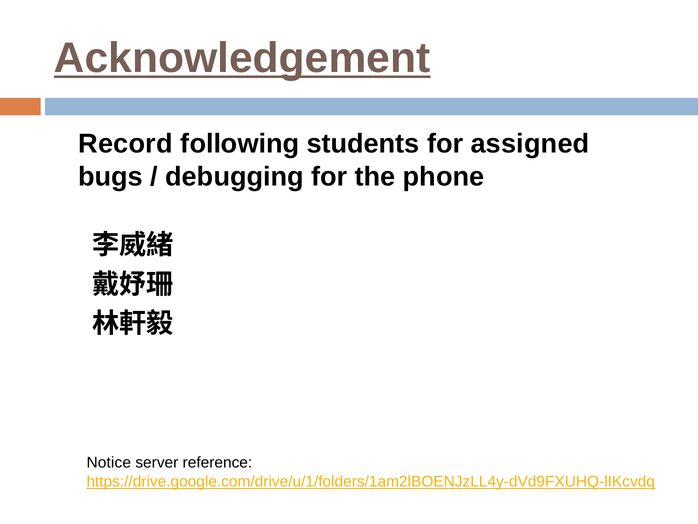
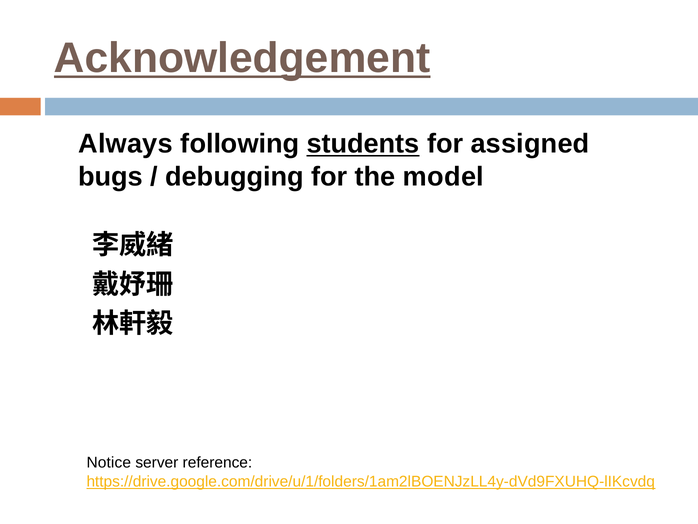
Record: Record -> Always (125, 144)
students underline: none -> present (363, 144)
phone: phone -> model (443, 176)
